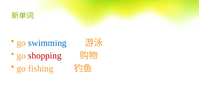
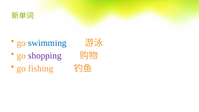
shopping colour: red -> purple (45, 56)
